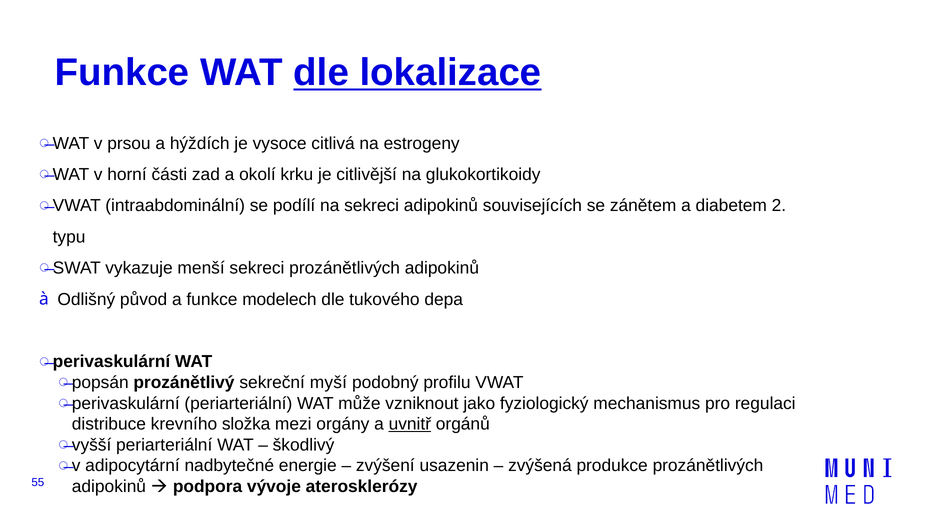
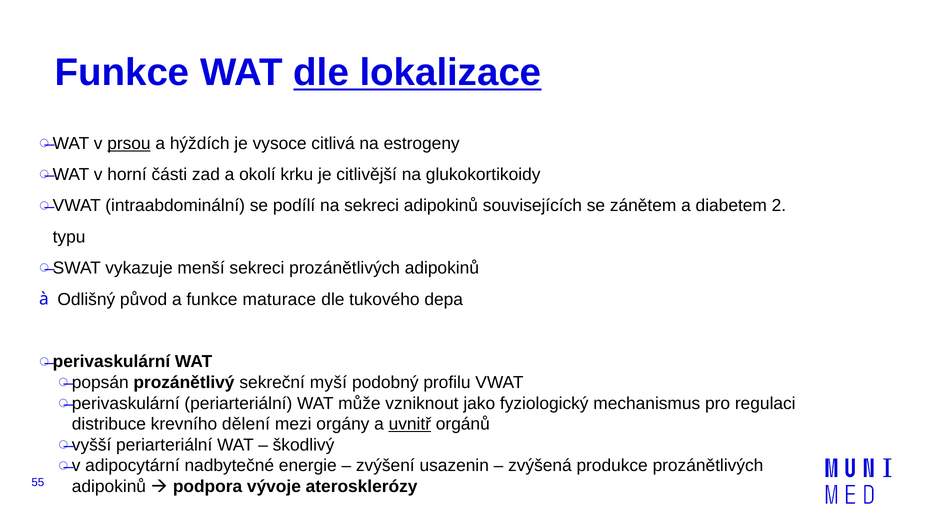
prsou underline: none -> present (129, 143)
modelech: modelech -> maturace (279, 300)
složka: složka -> dělení (246, 424)
